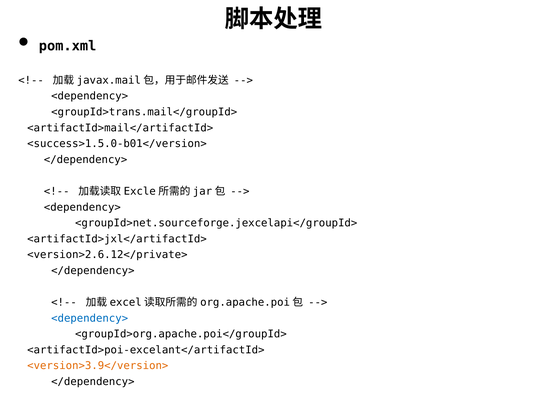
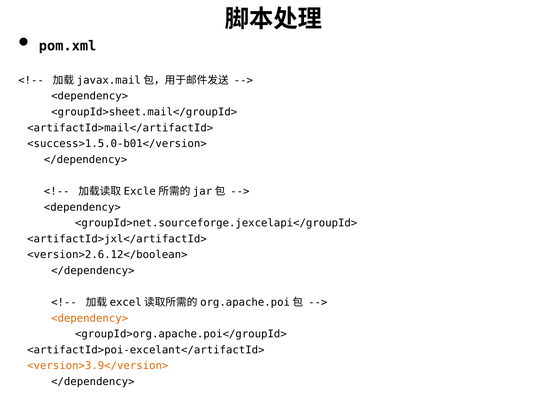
<groupId>trans.mail</groupId>: <groupId>trans.mail</groupId> -> <groupId>sheet.mail</groupId> (144, 112)
<version>2.6.12</private>: <version>2.6.12</private> -> <version>2.6.12</boolean> (107, 255)
<dependency> colour: blue -> orange (90, 318)
